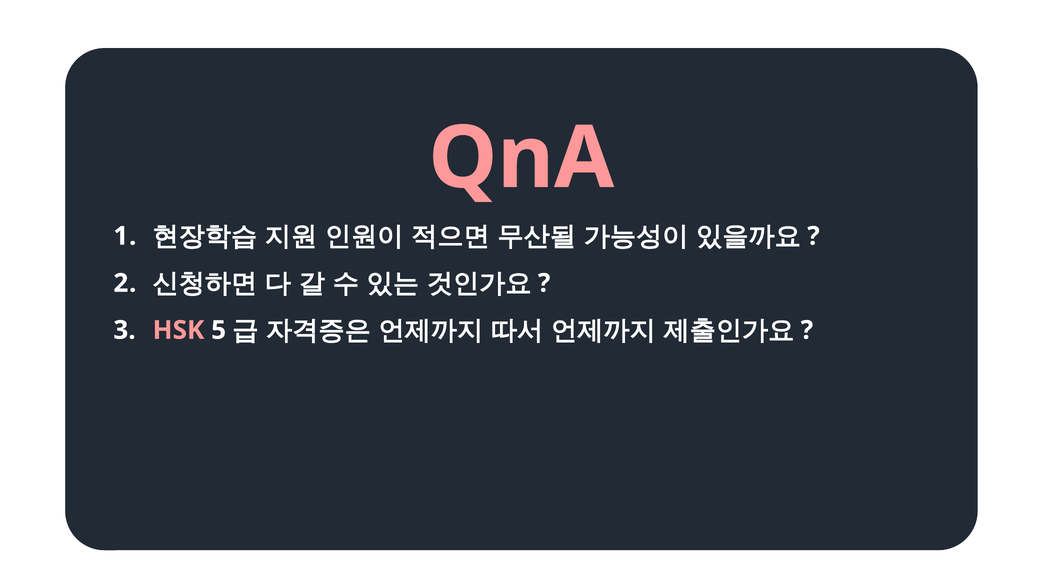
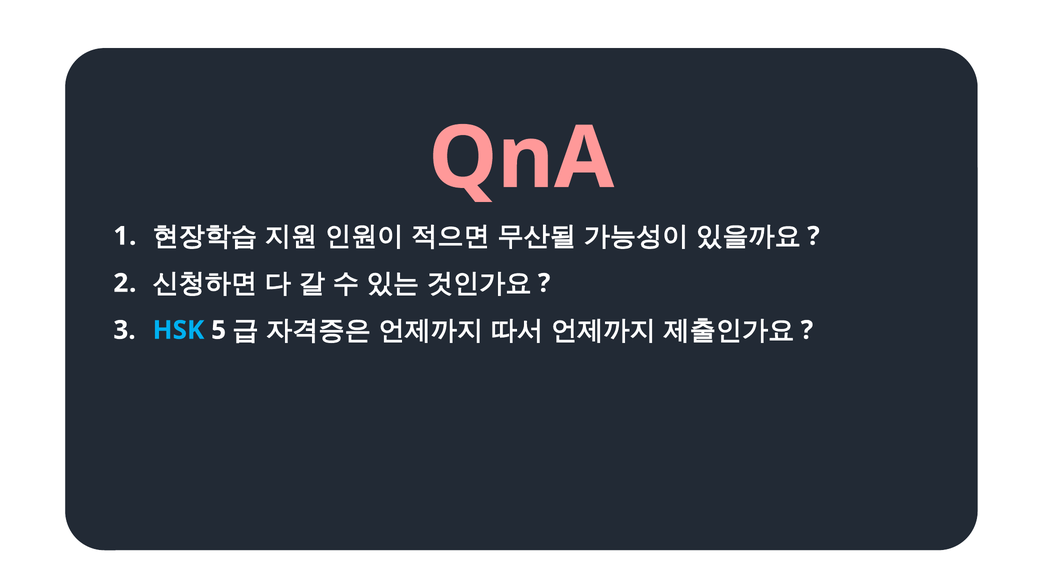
HSK colour: pink -> light blue (178, 330)
